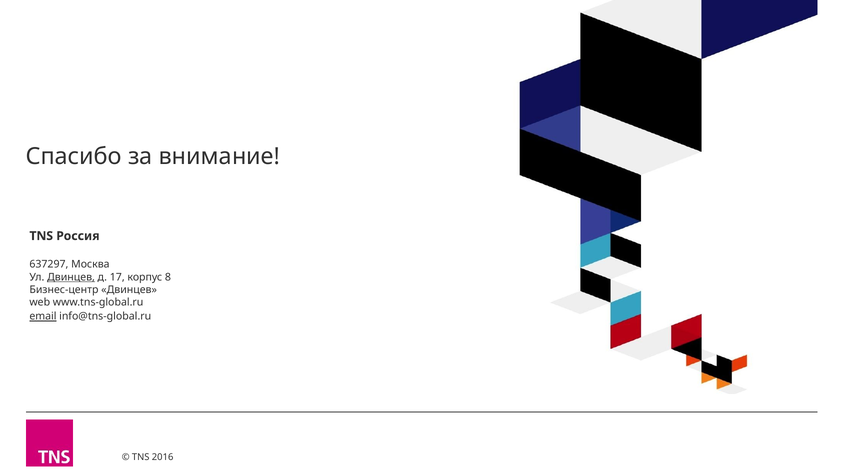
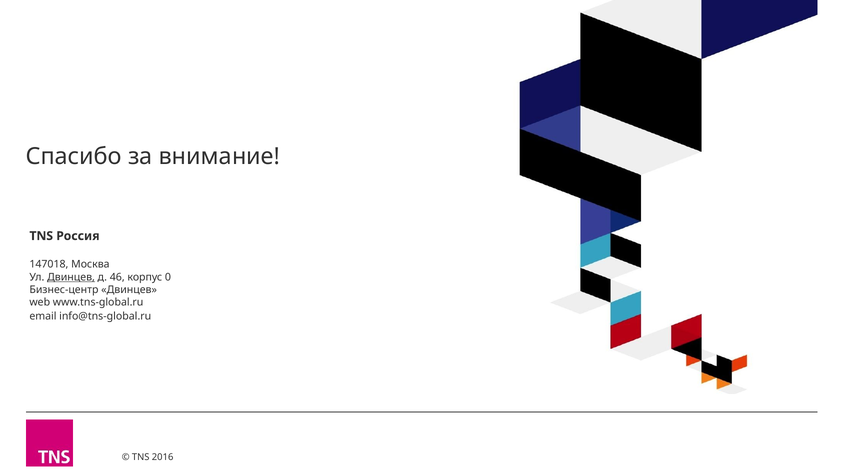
637297: 637297 -> 147018 (49, 264)
17: 17 -> 46 (117, 277)
8: 8 -> 0 (168, 277)
email underline: present -> none (43, 316)
